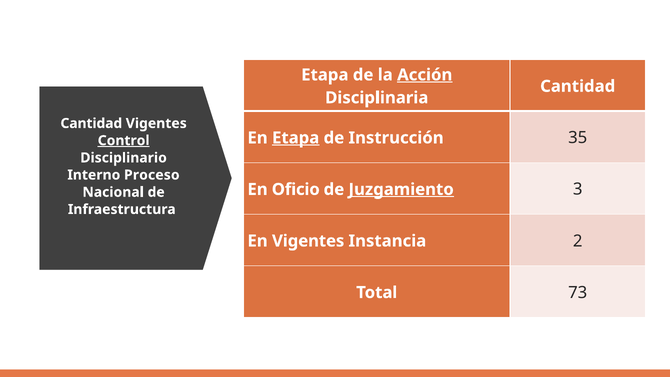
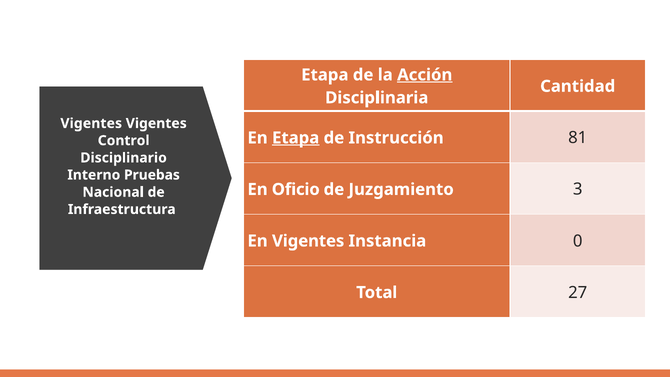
Cantidad: Cantidad -> Vigentes (91, 123)
35: 35 -> 81 (578, 138)
Control underline: present -> none (124, 141)
Proceso: Proceso -> Pruebas (152, 175)
Juzgamiento underline: present -> none (401, 189)
2: 2 -> 0 (578, 241)
73: 73 -> 27 (578, 292)
